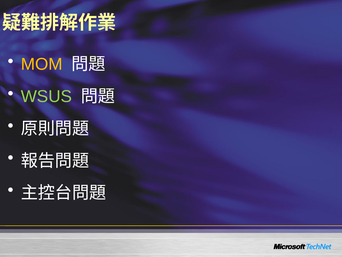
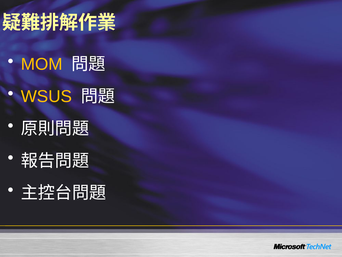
WSUS colour: light green -> yellow (46, 96)
